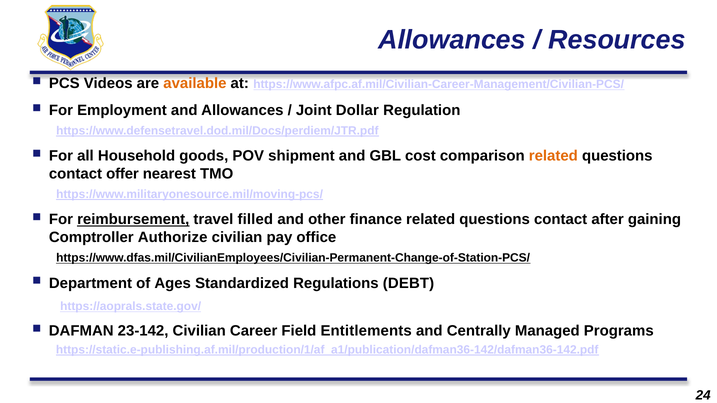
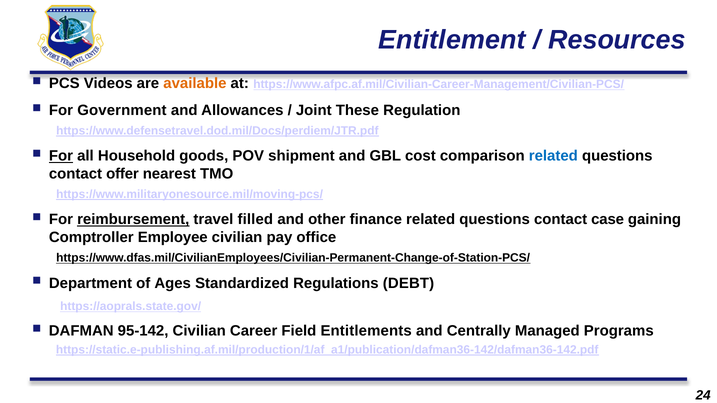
Allowances: Allowances -> Entitlement (452, 40)
Employment: Employment -> Government (122, 110)
Dollar: Dollar -> These (357, 110)
For underline: none -> present (61, 156)
related colour: orange -> blue (553, 156)
after: after -> case (608, 220)
Authorize: Authorize -> Employee (173, 238)
23-142: 23-142 -> 95-142 (143, 331)
